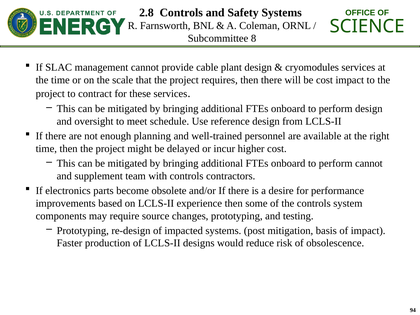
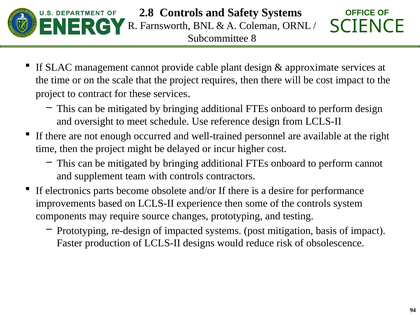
cryomodules: cryomodules -> approximate (312, 67)
planning: planning -> occurred (152, 136)
